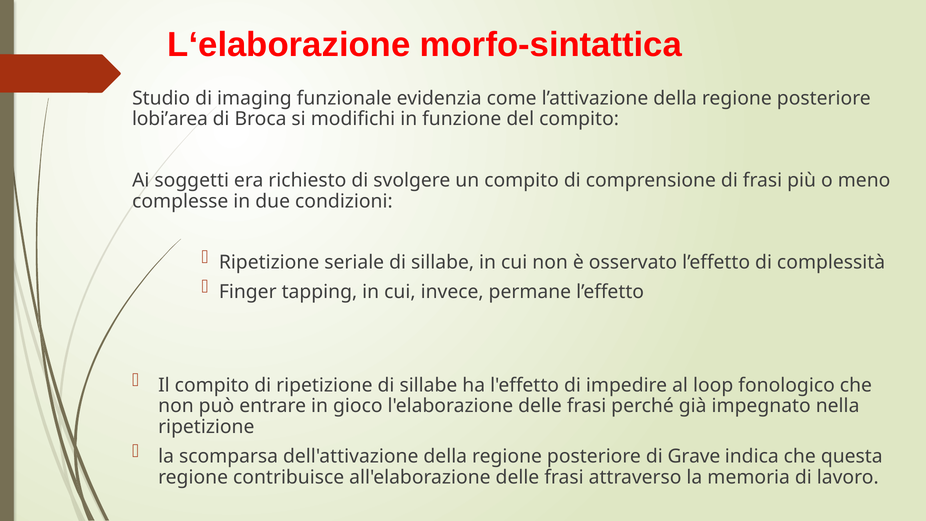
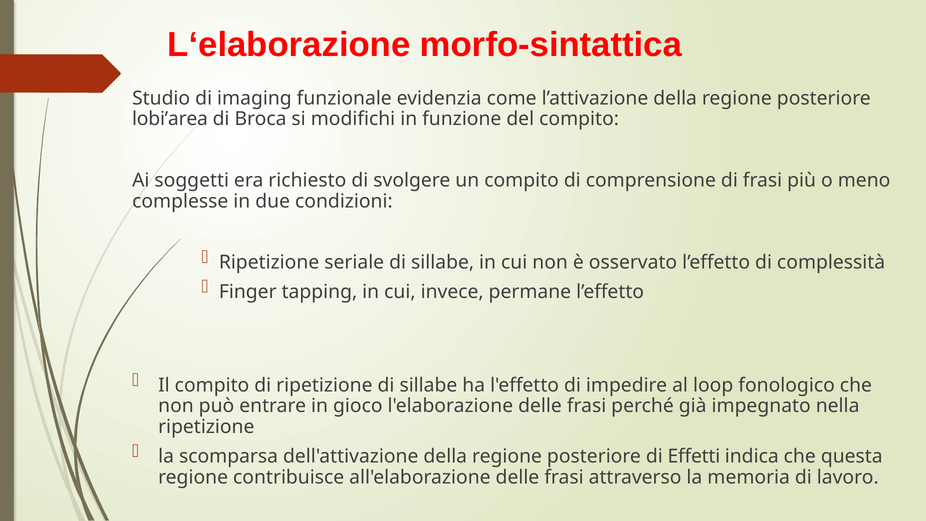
Grave: Grave -> Effetti (694, 456)
